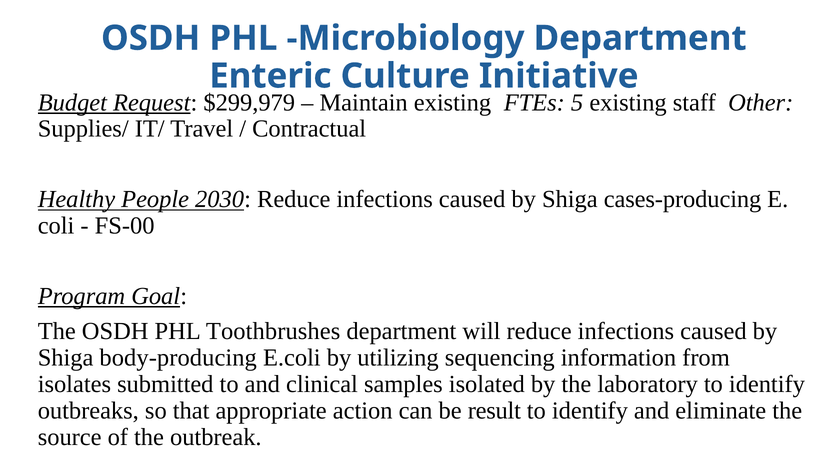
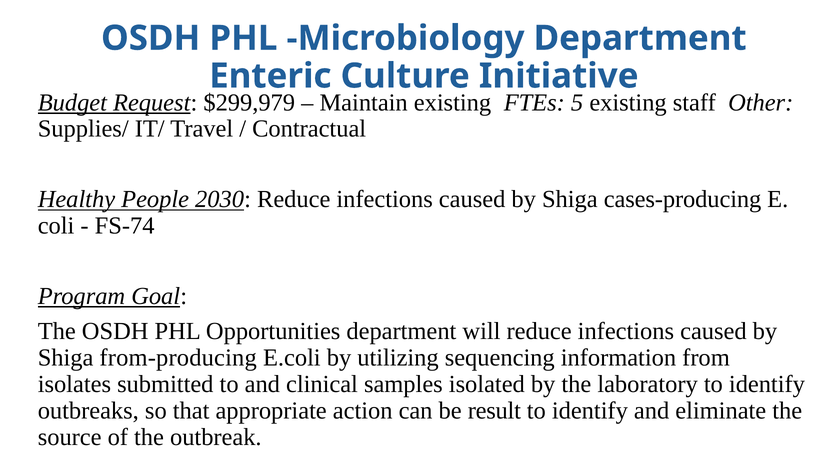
FS-00: FS-00 -> FS-74 (125, 226)
Toothbrushes: Toothbrushes -> Opportunities (273, 332)
body-producing: body-producing -> from-producing (178, 358)
